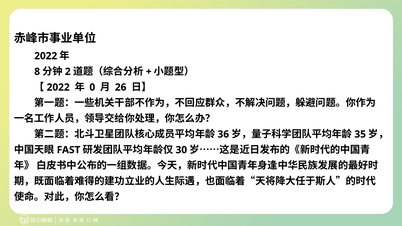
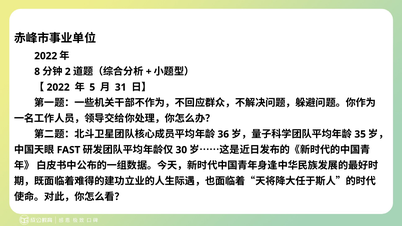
0: 0 -> 5 (92, 87)
26: 26 -> 31 (121, 87)
